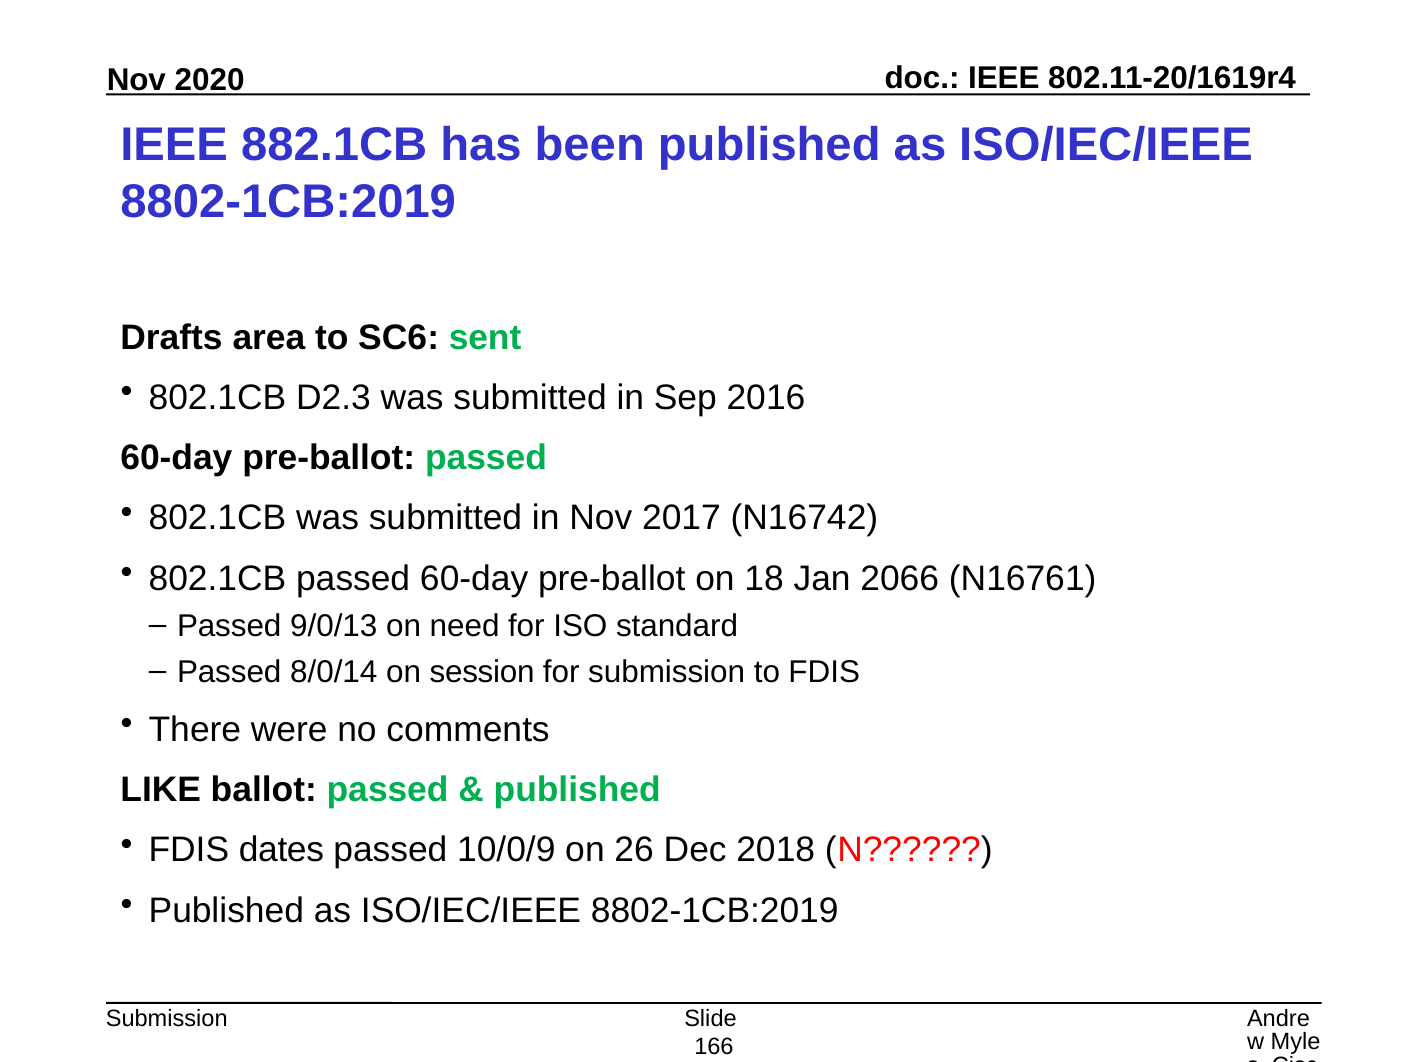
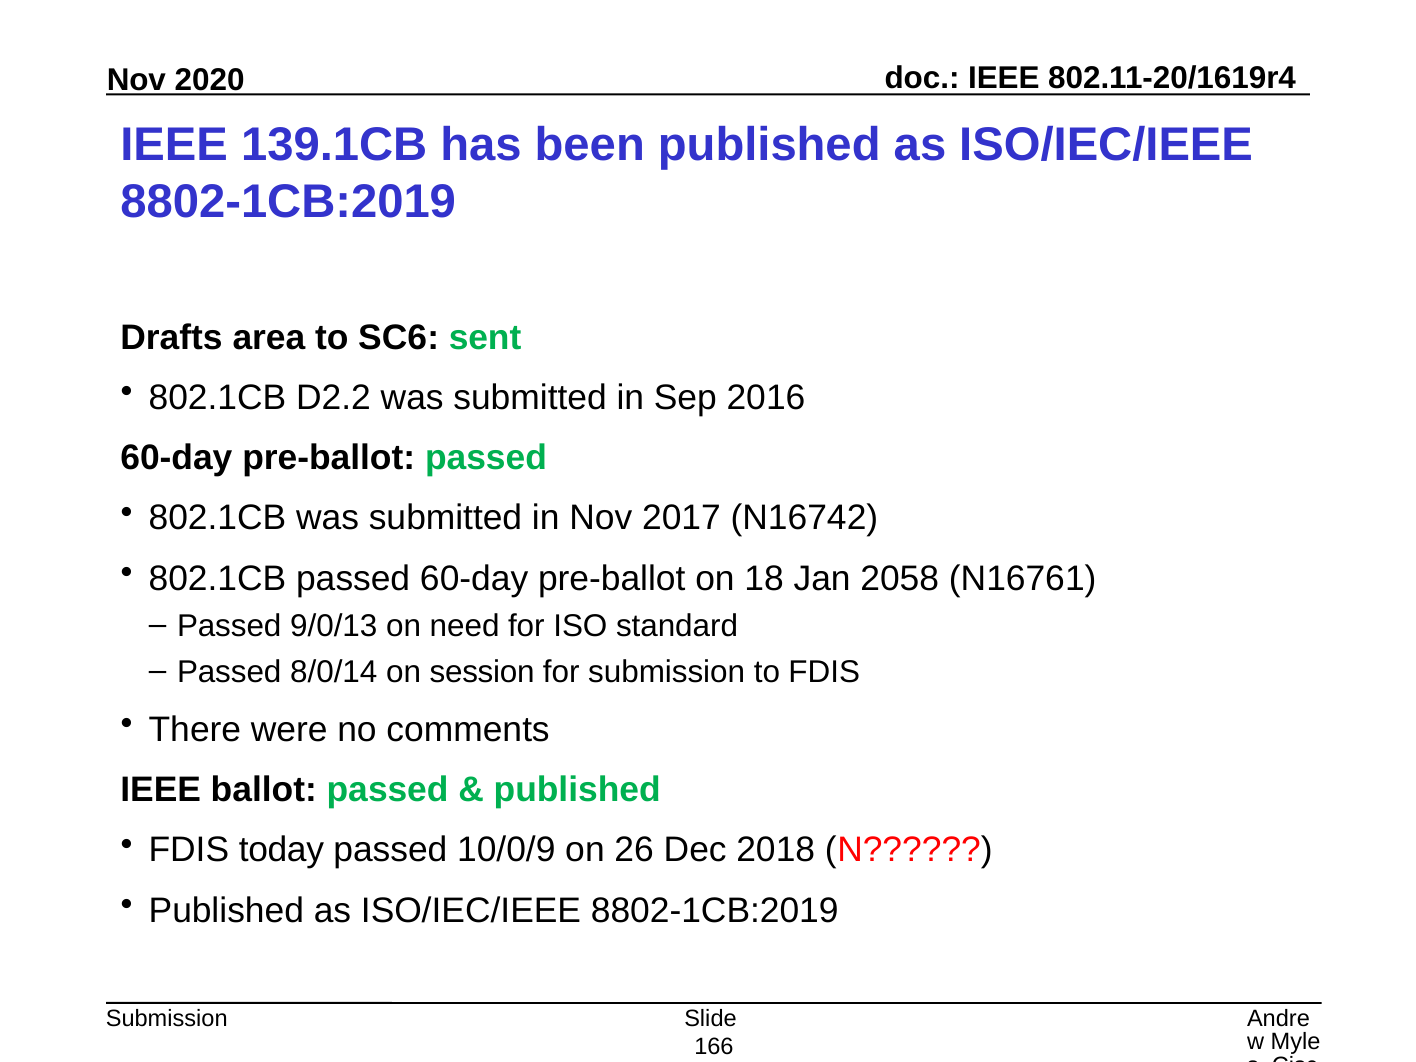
882.1CB: 882.1CB -> 139.1CB (334, 145)
D2.3: D2.3 -> D2.2 (333, 398)
2066: 2066 -> 2058 (900, 578)
LIKE: LIKE -> IEEE (161, 790)
dates: dates -> today (281, 850)
